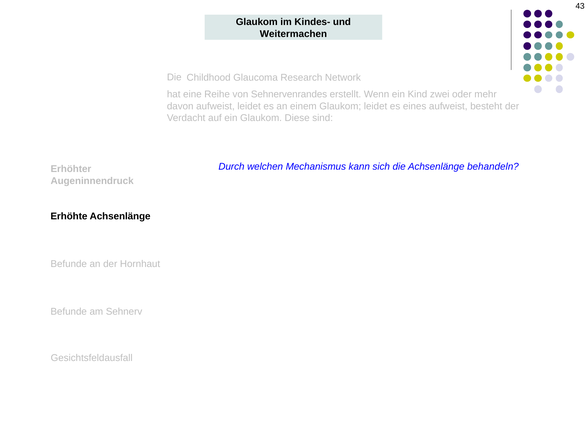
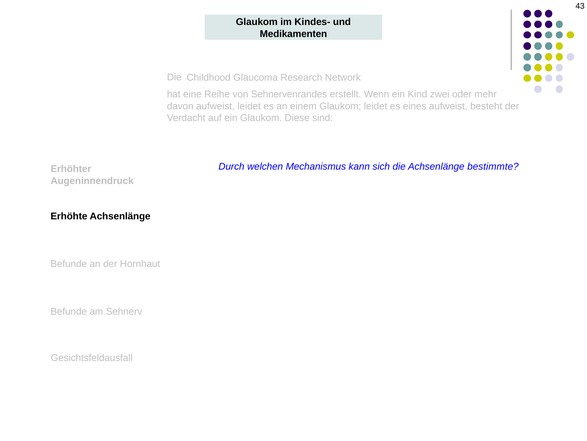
Weitermachen: Weitermachen -> Medikamenten (293, 34)
behandeln: behandeln -> bestimmte (493, 166)
